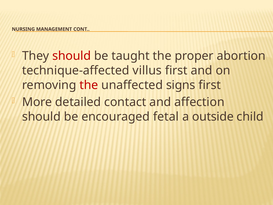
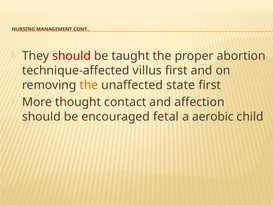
the colour: red -> orange (89, 85)
signs: signs -> state (181, 85)
detailed: detailed -> thought (78, 102)
outside: outside -> aerobic (213, 117)
